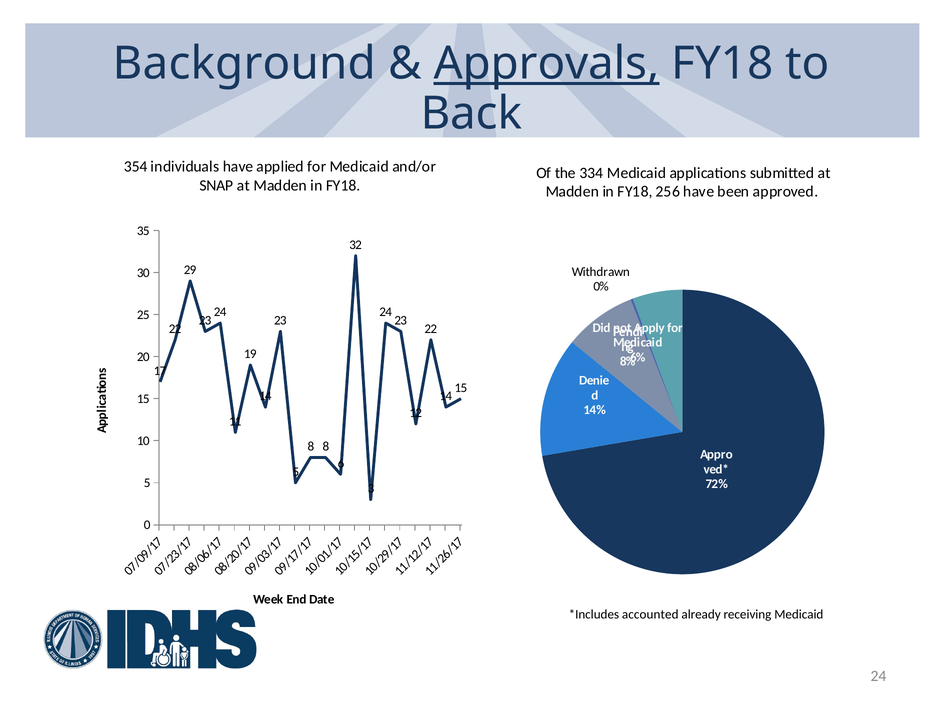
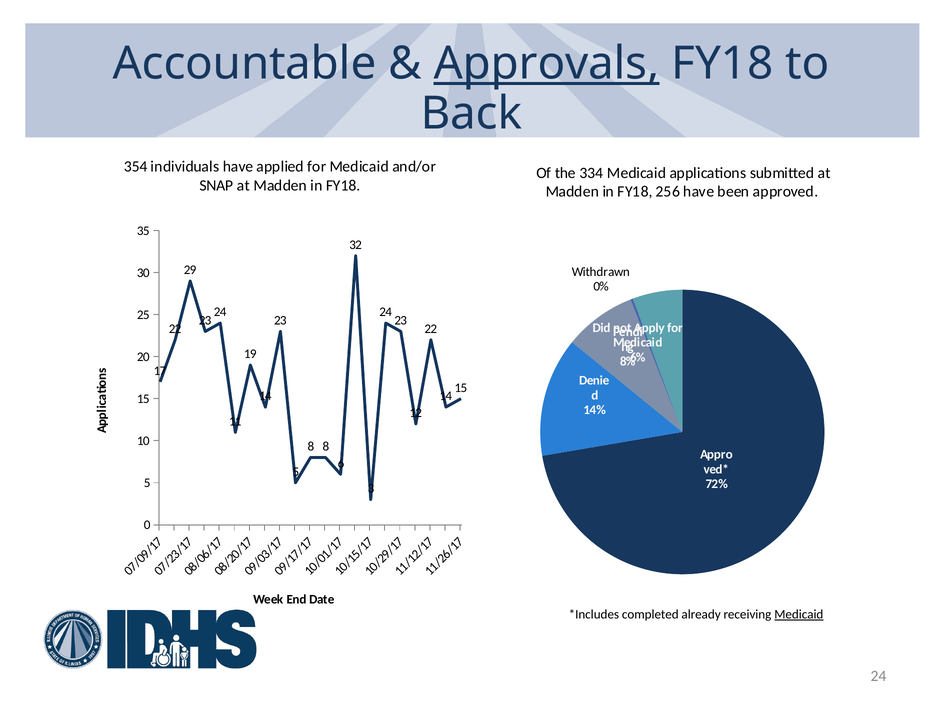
Background: Background -> Accountable (245, 64)
accounted: accounted -> completed (650, 614)
Medicaid underline: none -> present (799, 614)
